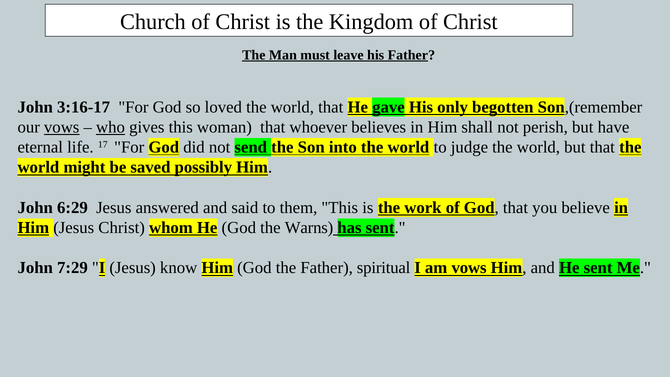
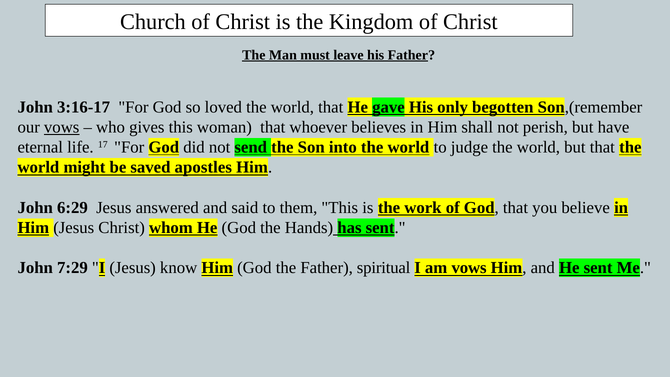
who underline: present -> none (111, 127)
possibly: possibly -> apostles (203, 167)
Warns: Warns -> Hands (309, 228)
